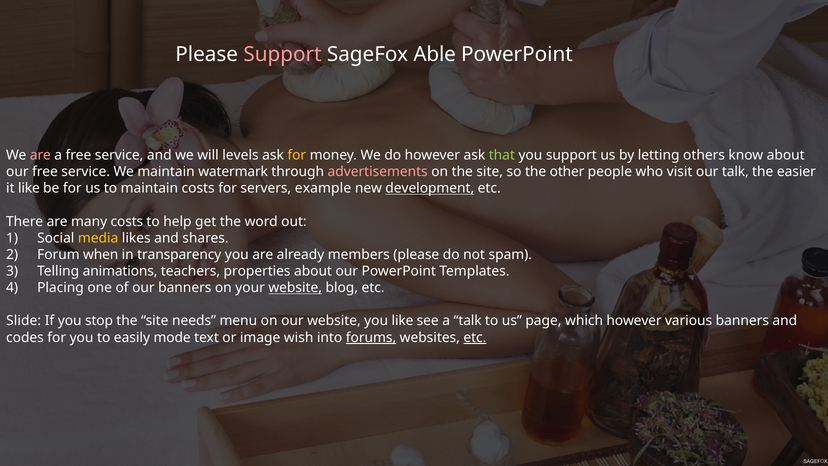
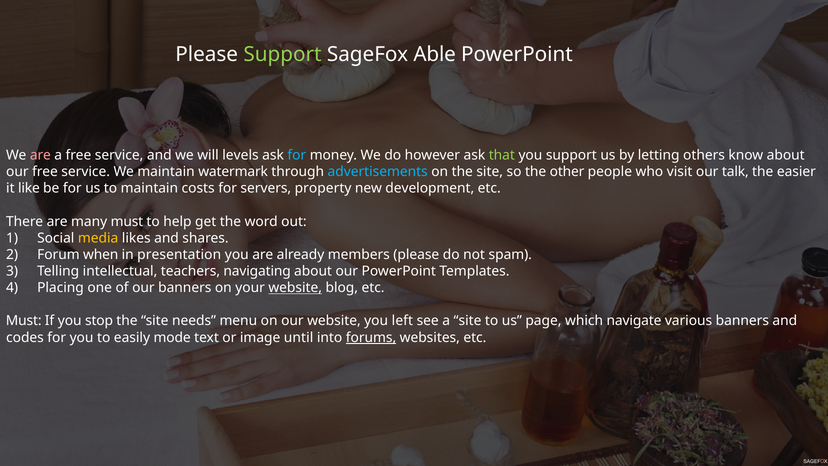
Support colour: pink -> light green (282, 54)
for colour: yellow -> light blue (297, 155)
advertisements colour: pink -> light blue (378, 172)
example: example -> property (323, 188)
development underline: present -> none (430, 188)
many costs: costs -> must (127, 221)
transparency: transparency -> presentation (179, 255)
animations: animations -> intellectual (120, 271)
properties: properties -> navigating (257, 271)
Slide: Slide -> Must (24, 321)
you like: like -> left (402, 321)
a talk: talk -> site (468, 321)
which however: however -> navigate (634, 321)
wish: wish -> until (299, 337)
etc underline: present -> none (475, 337)
